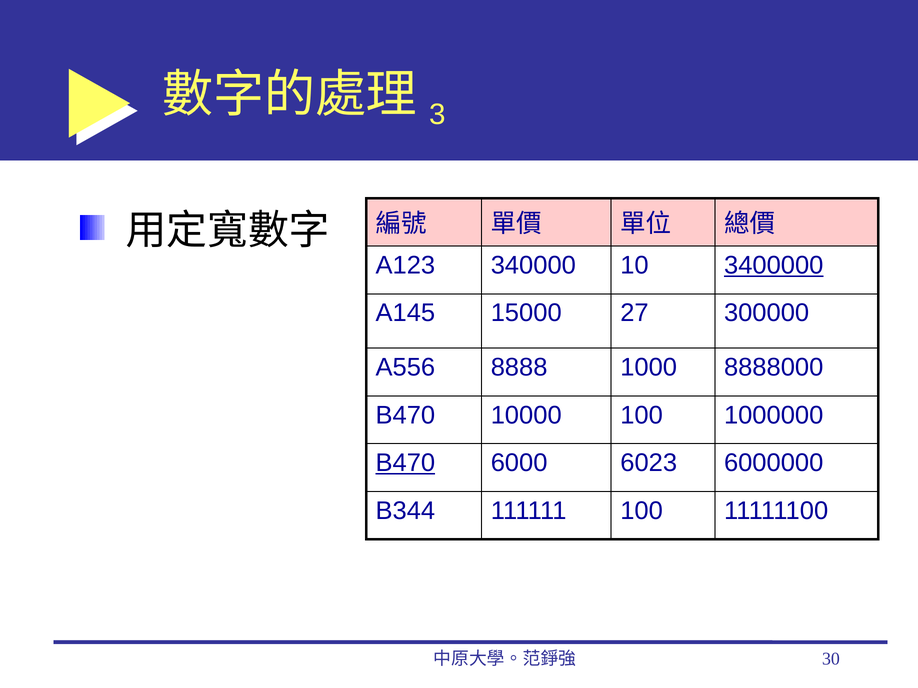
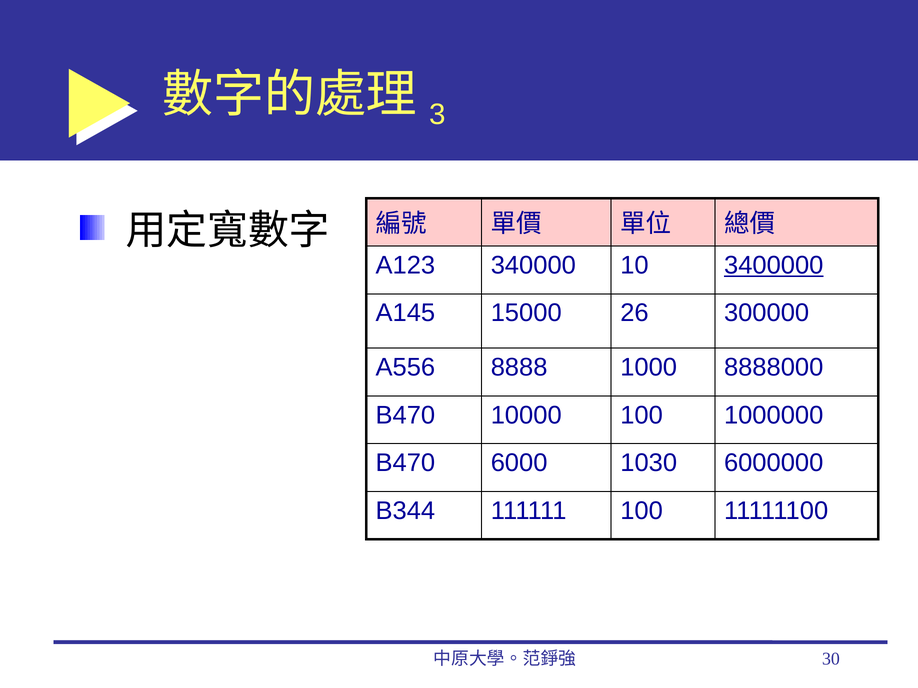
27: 27 -> 26 (635, 313)
B470 underline: present -> none (405, 463)
6023: 6023 -> 1030 (649, 463)
